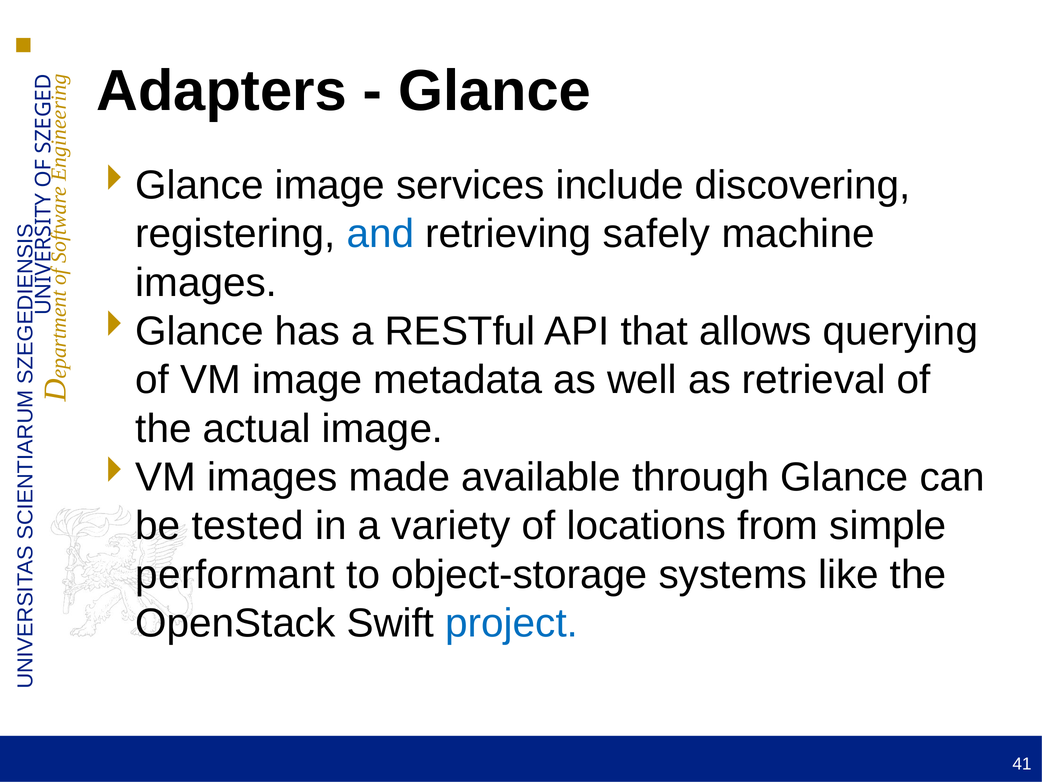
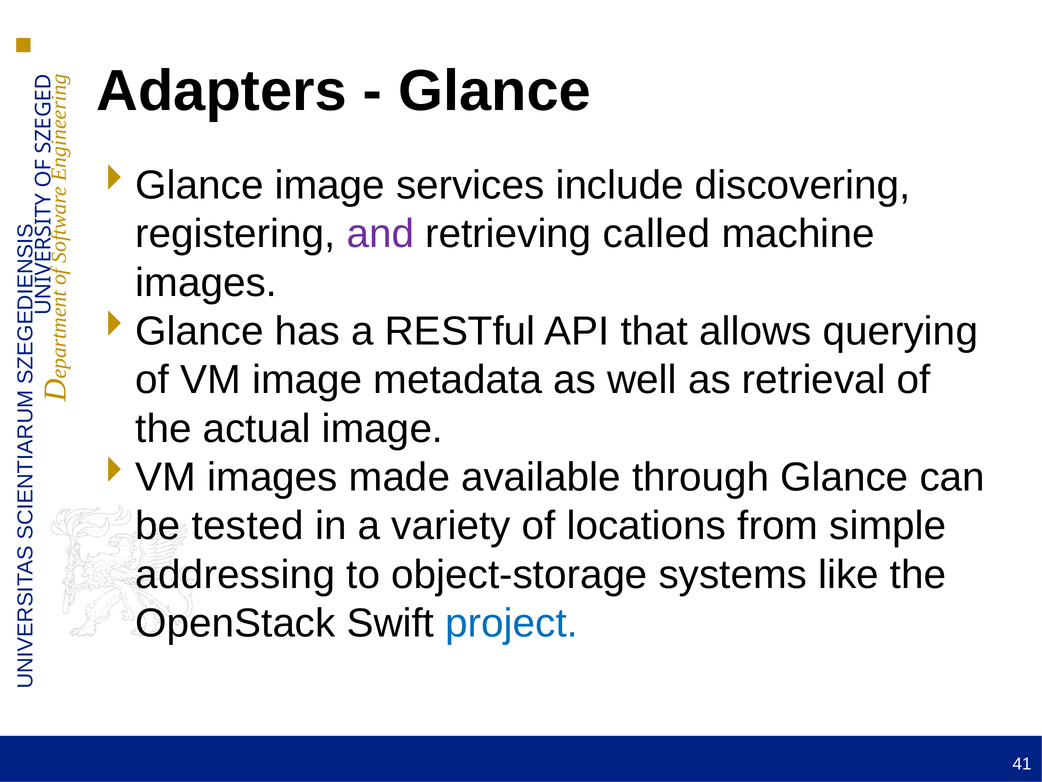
and colour: blue -> purple (380, 234)
safely: safely -> called (656, 234)
performant: performant -> addressing (235, 574)
